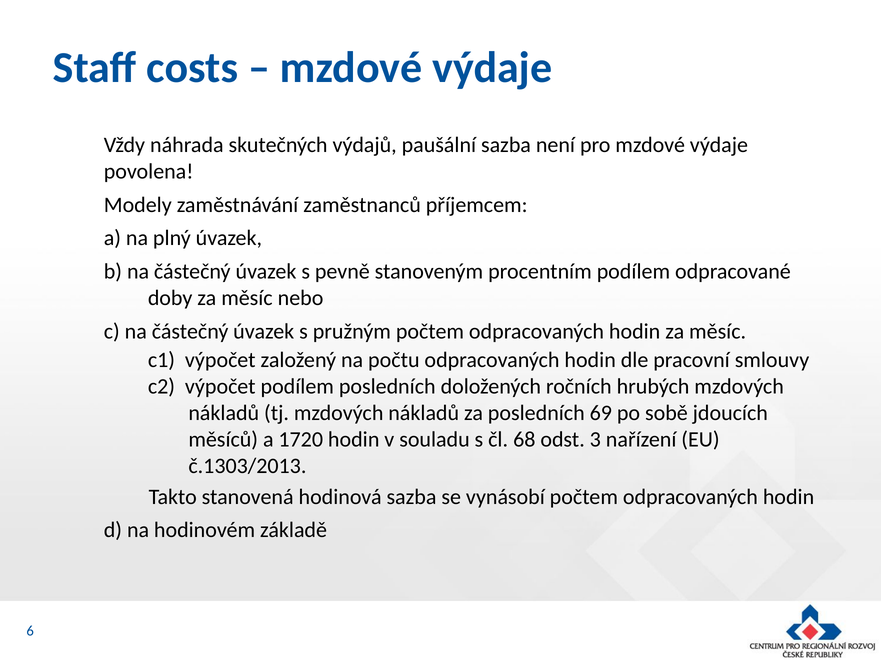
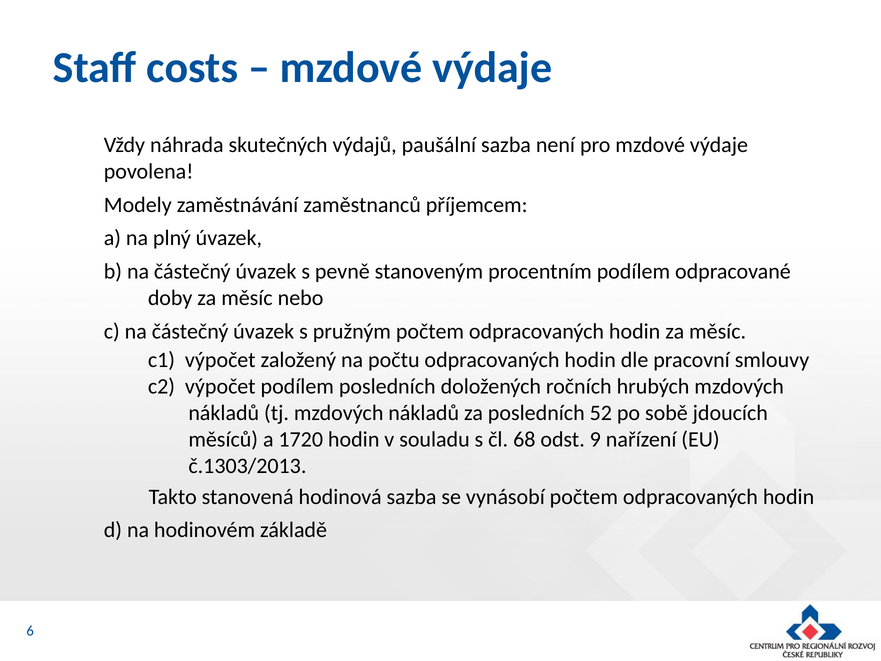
69: 69 -> 52 (601, 413)
3: 3 -> 9 (595, 439)
